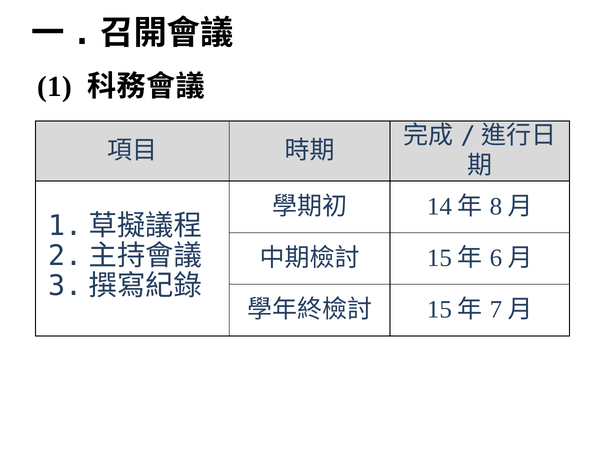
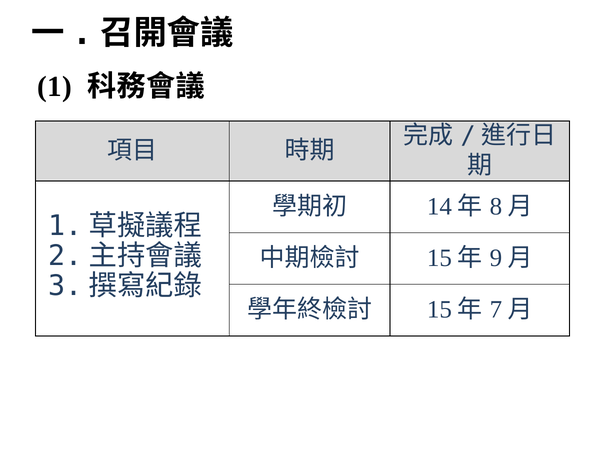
6: 6 -> 9 (496, 258)
